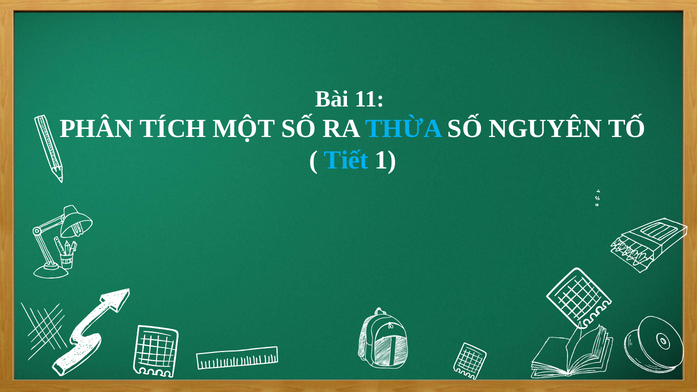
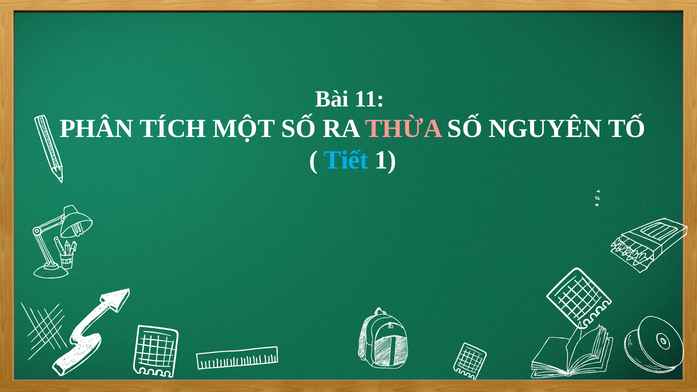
THỪA colour: light blue -> pink (404, 129)
